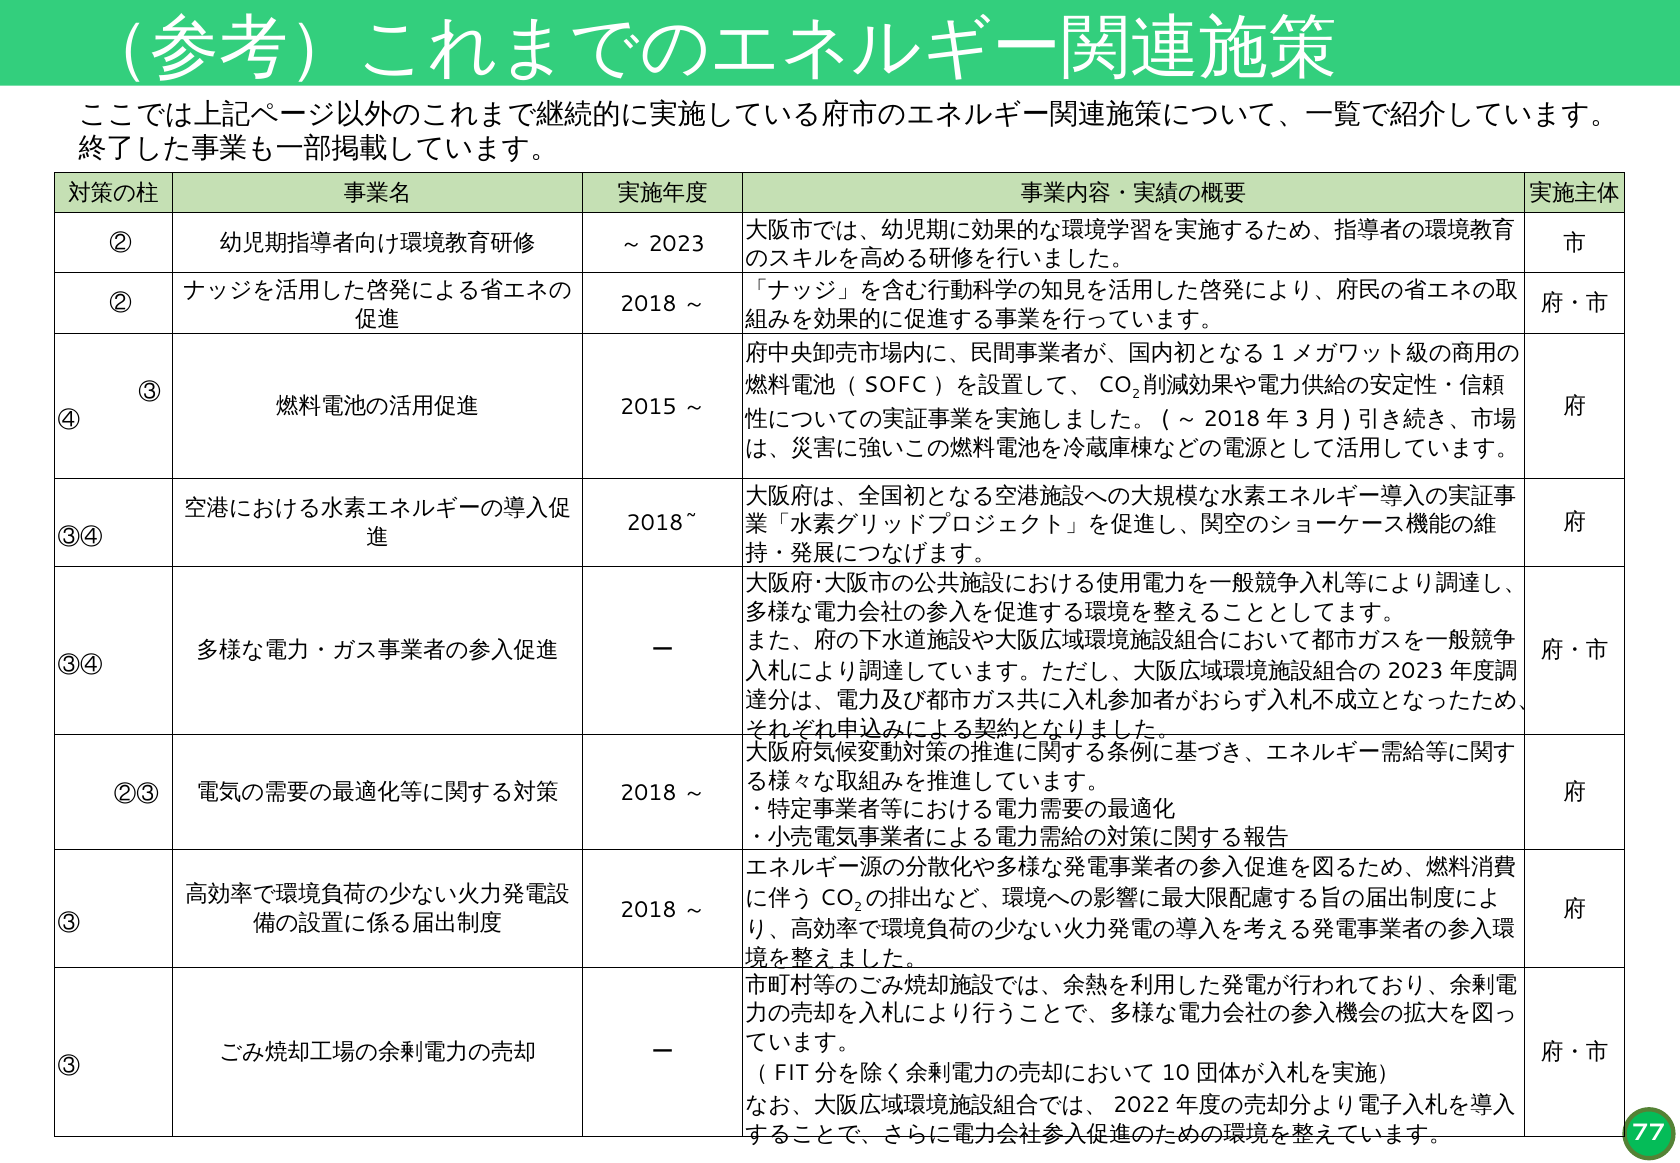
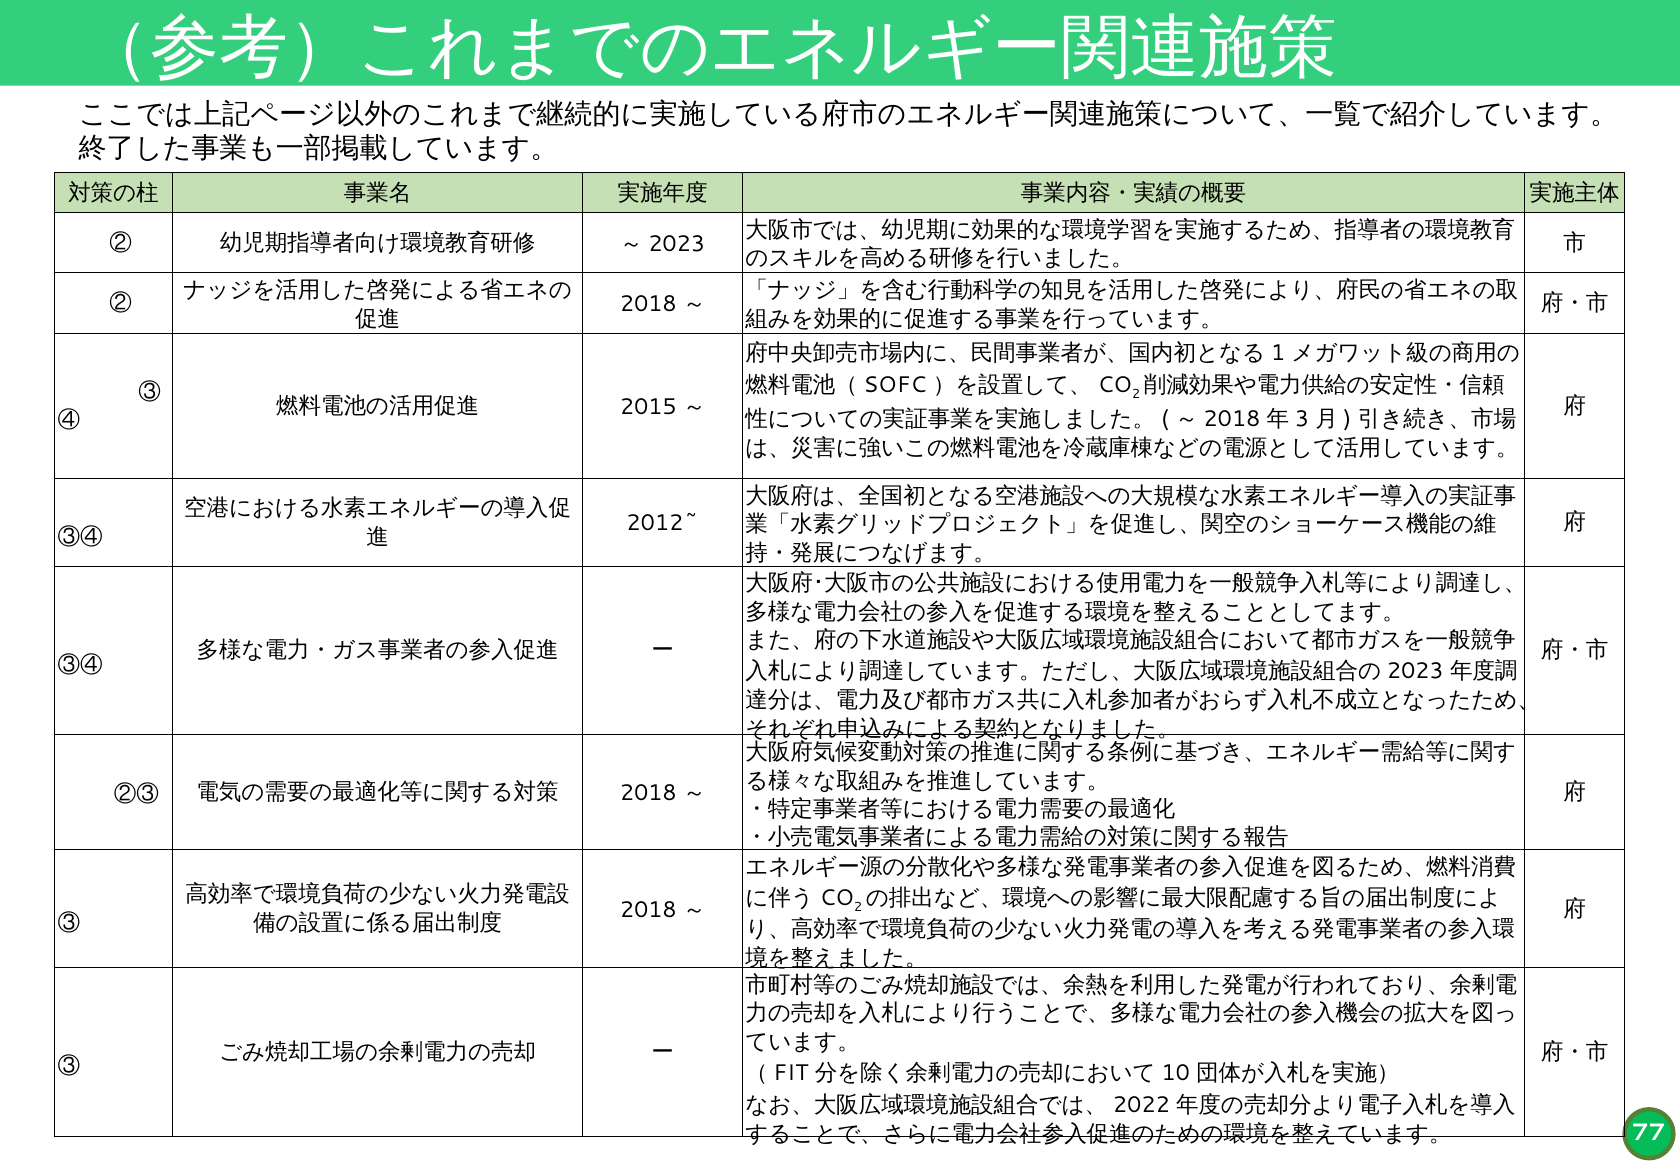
2018~: 2018~ -> 2012~ (663, 524)
